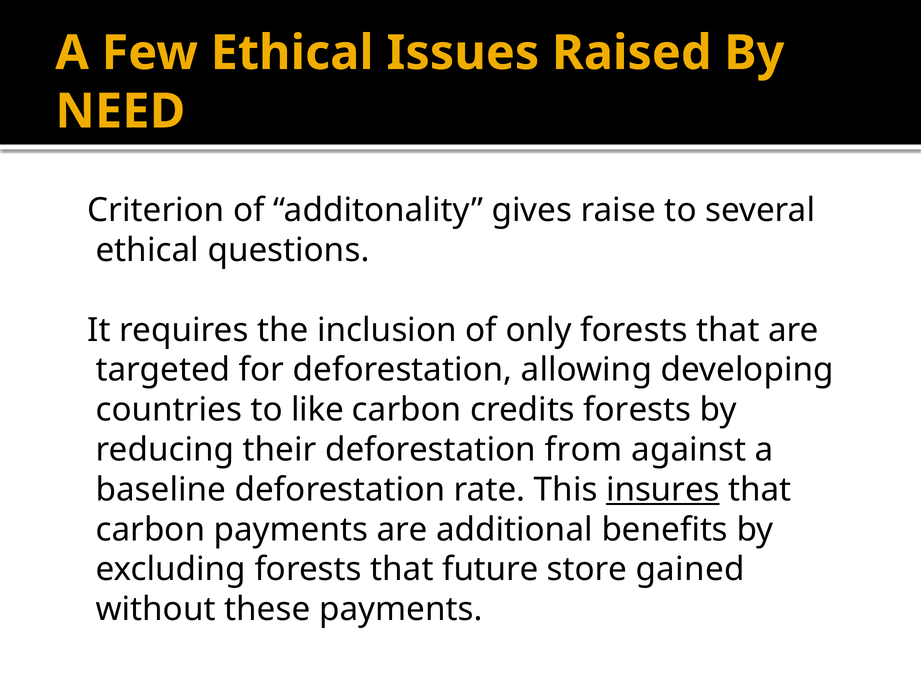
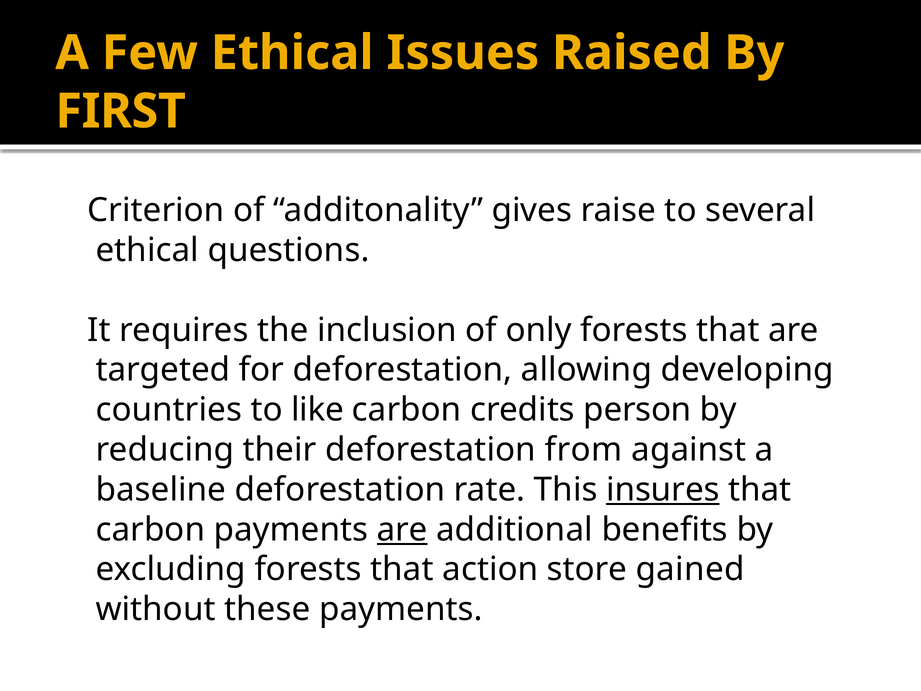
NEED: NEED -> FIRST (121, 111)
credits forests: forests -> person (637, 410)
are underline: none -> present (402, 529)
future: future -> action (490, 569)
